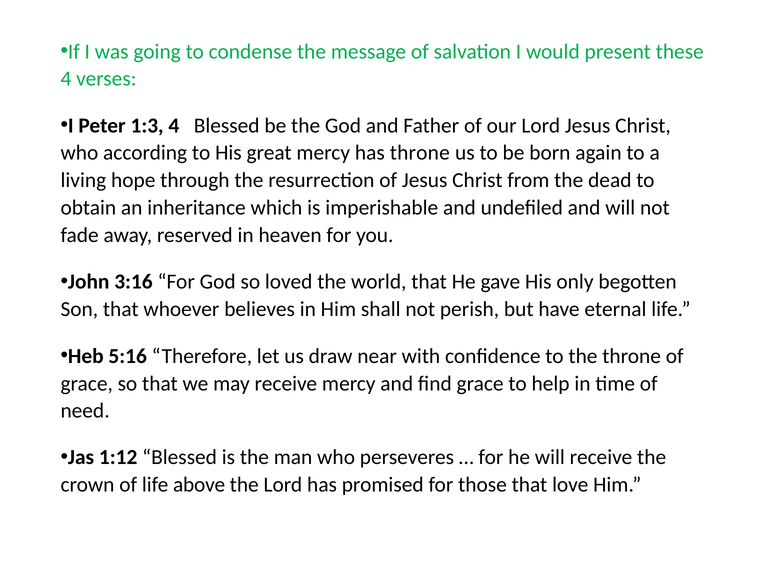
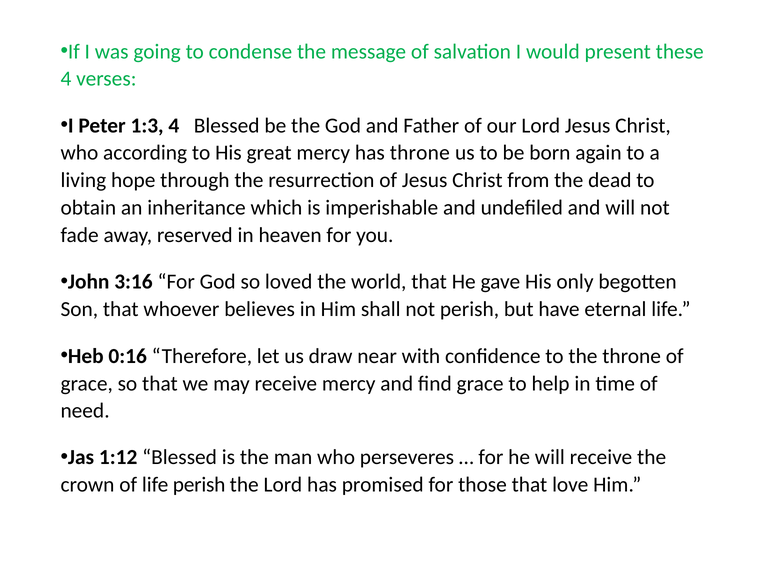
5:16: 5:16 -> 0:16 (128, 356)
life above: above -> perish (199, 484)
